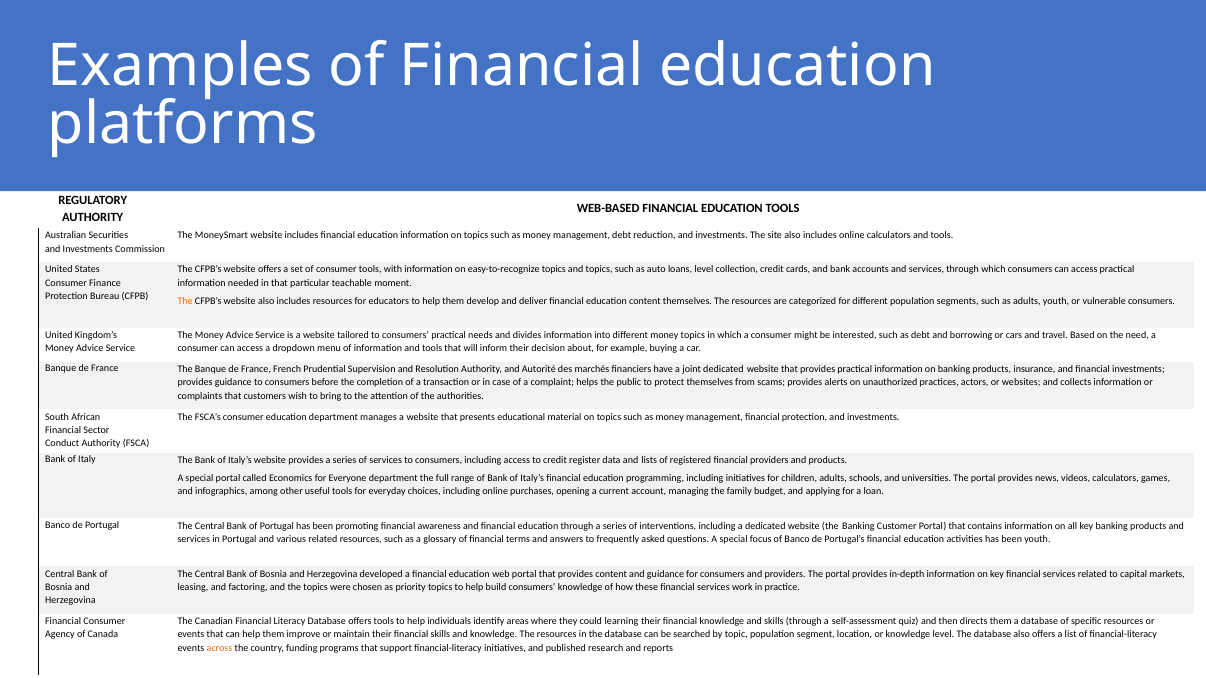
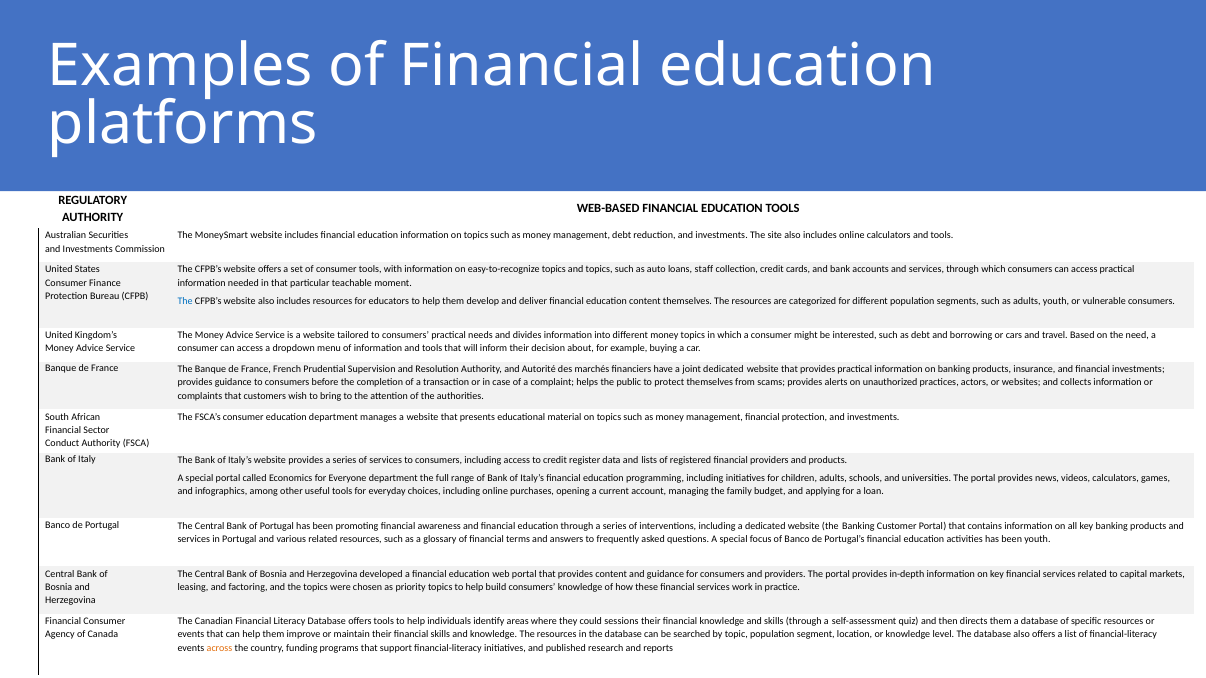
loans level: level -> staff (704, 270)
The colour: orange -> blue (185, 301)
learning: learning -> sessions (621, 622)
